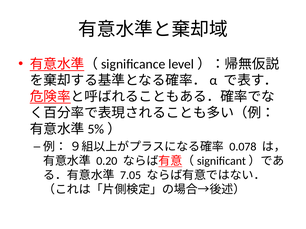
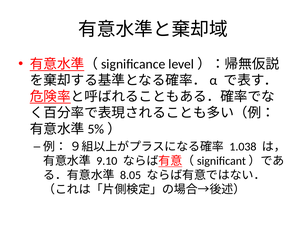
0.078: 0.078 -> 1.038 (243, 147)
0.20: 0.20 -> 9.10 (107, 161)
7.05: 7.05 -> 8.05 (131, 176)
